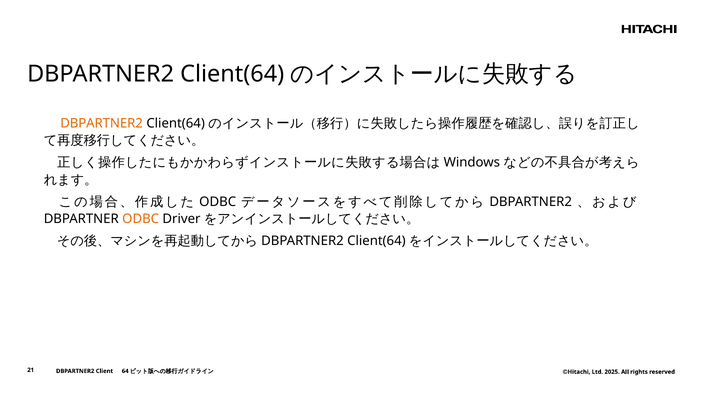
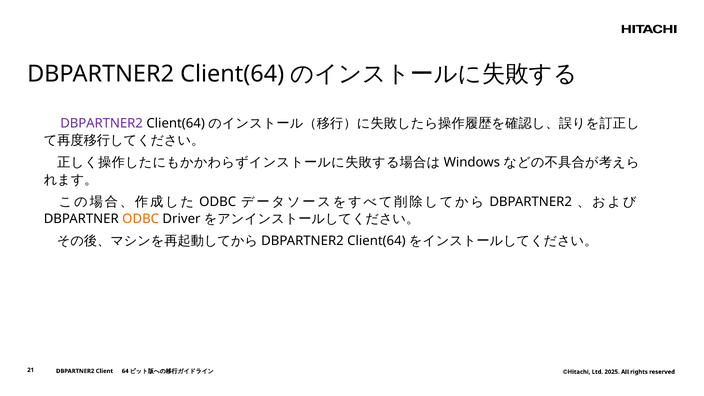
DBPARTNER2 colour: orange -> purple (102, 123)
